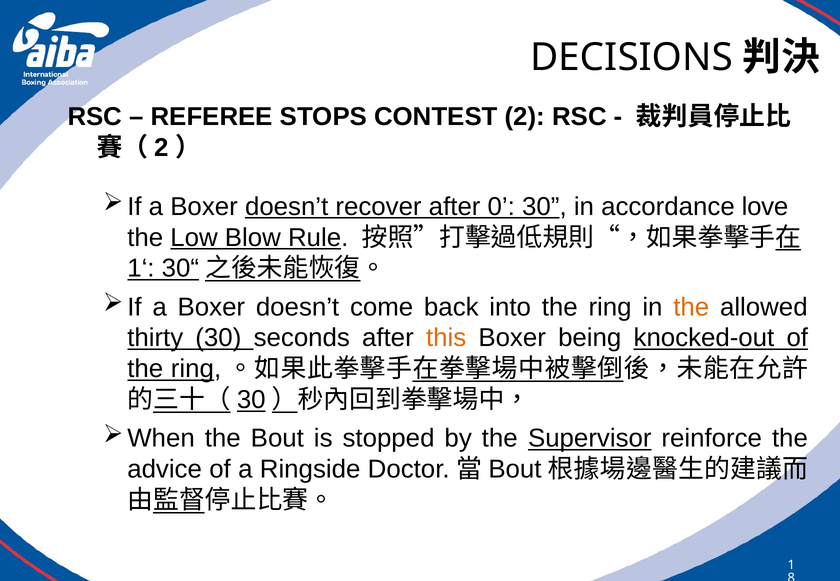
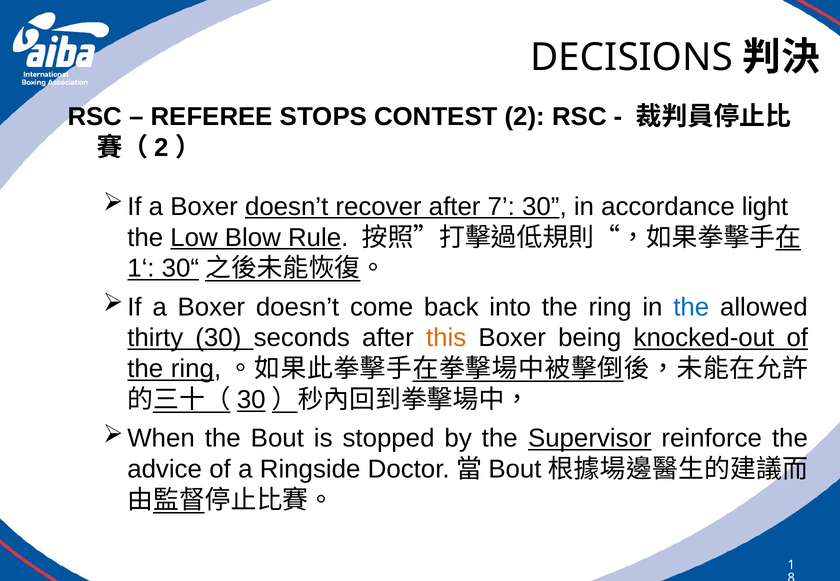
0: 0 -> 7 (501, 207)
love: love -> light (765, 207)
the colour: orange -> blue (691, 307)
